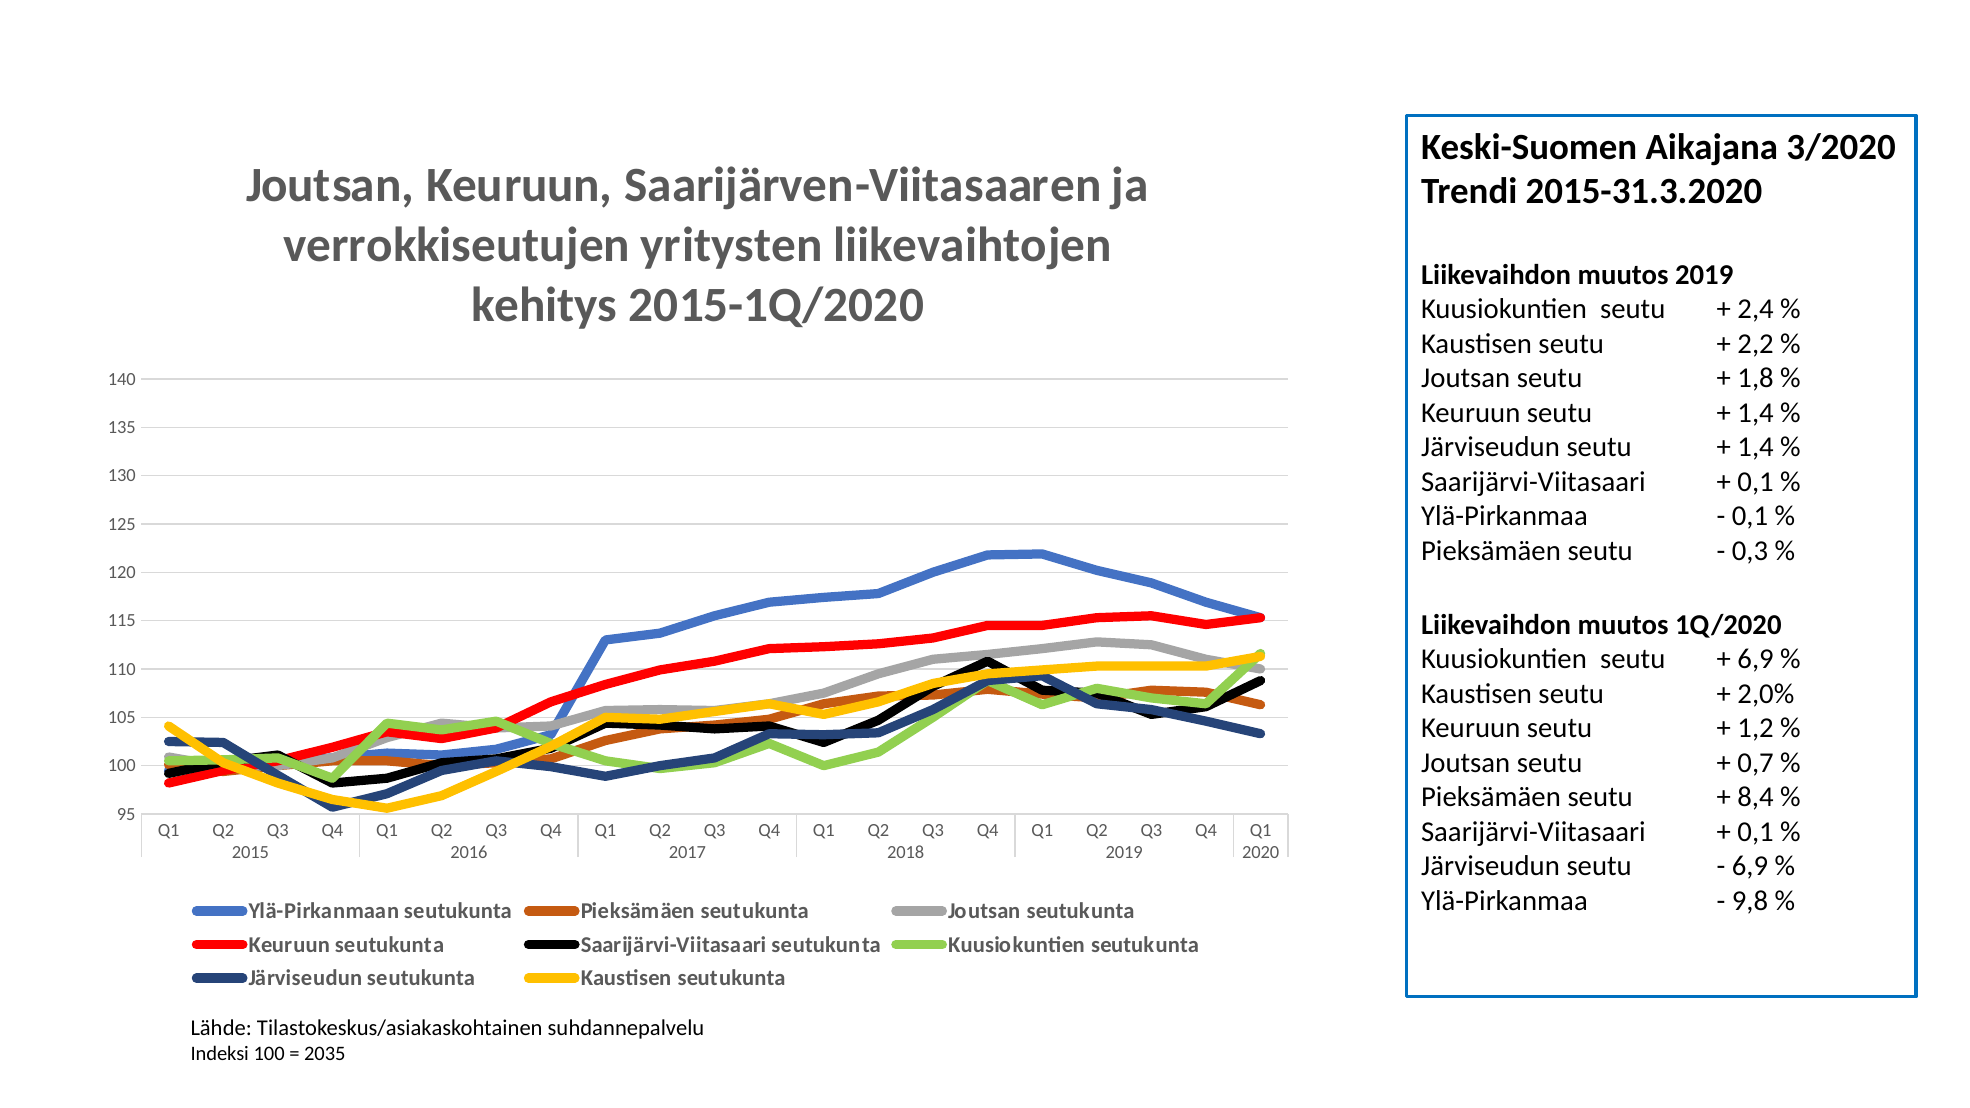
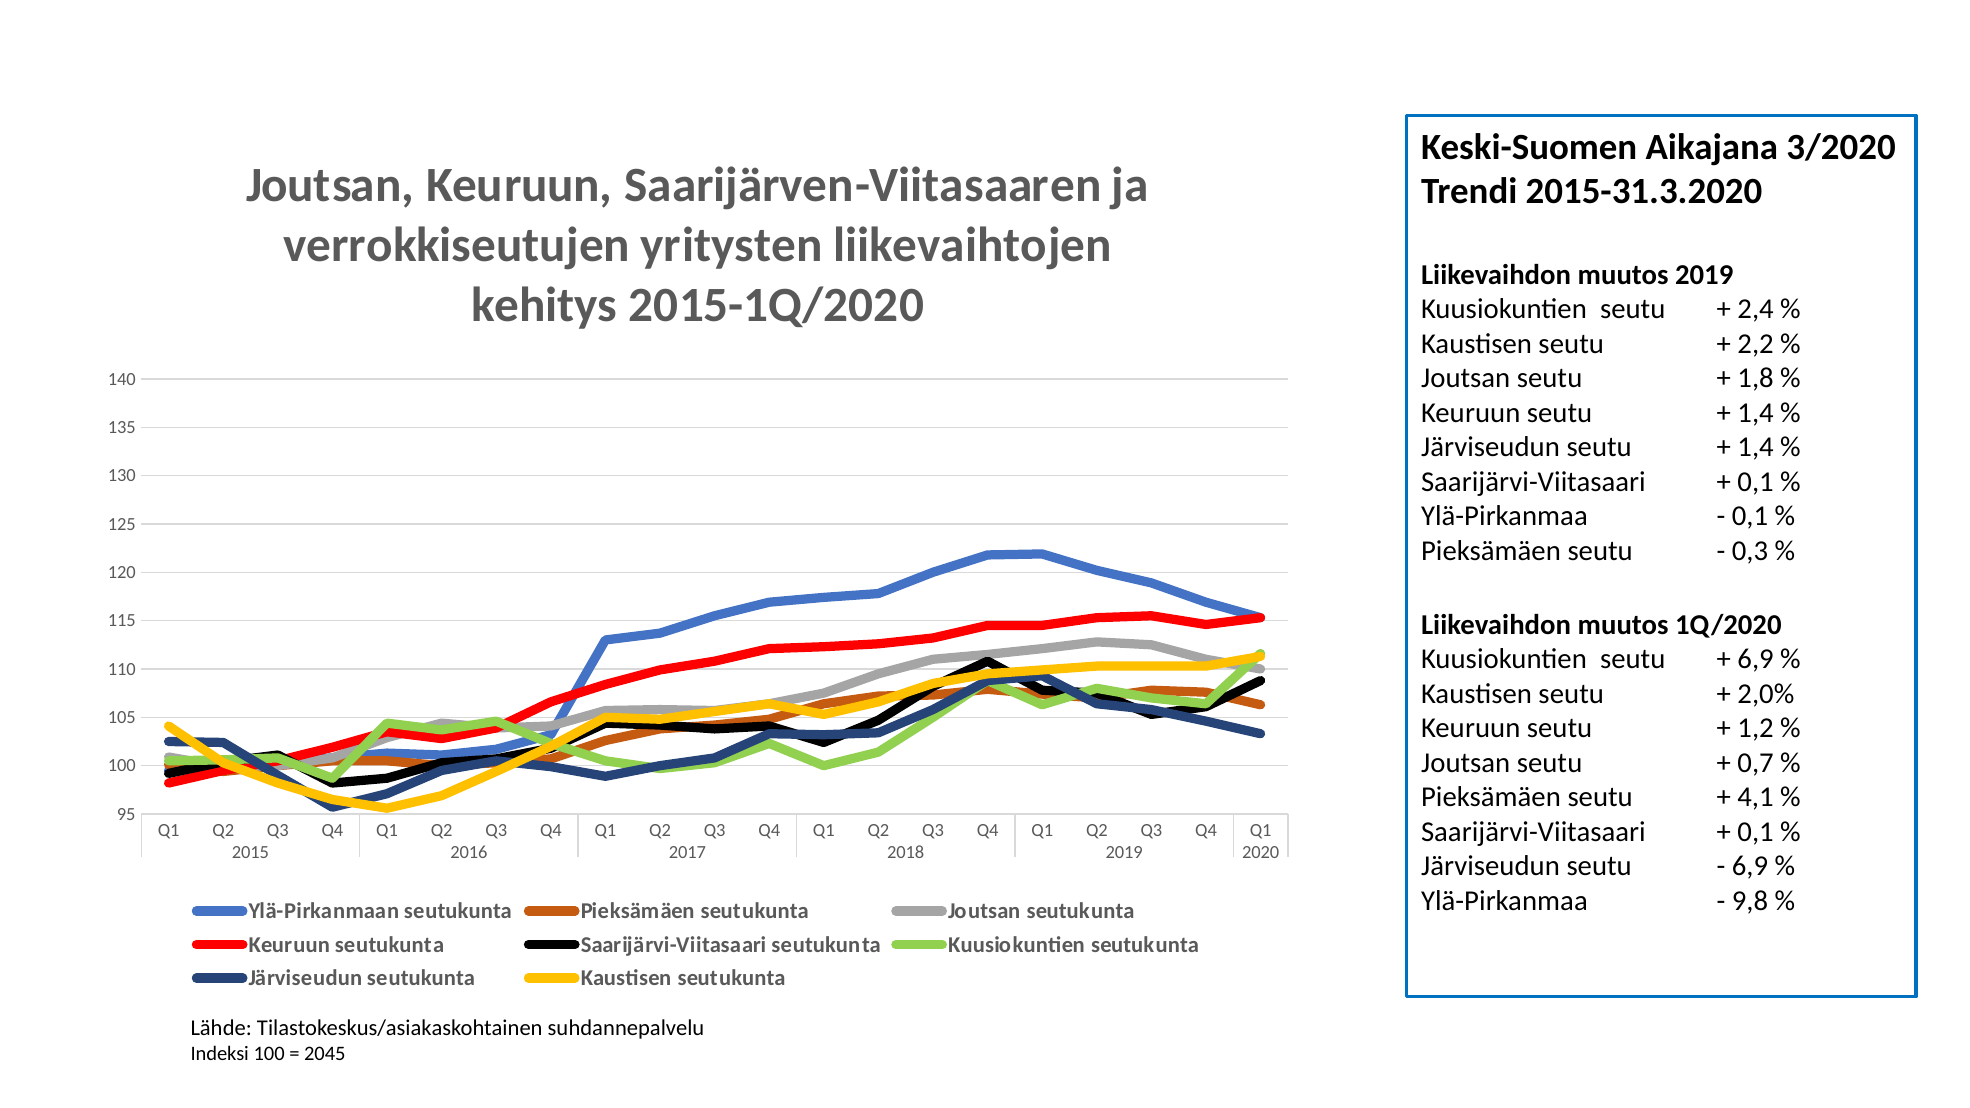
8,4: 8,4 -> 4,1 (1756, 797)
2035: 2035 -> 2045 (325, 1054)
